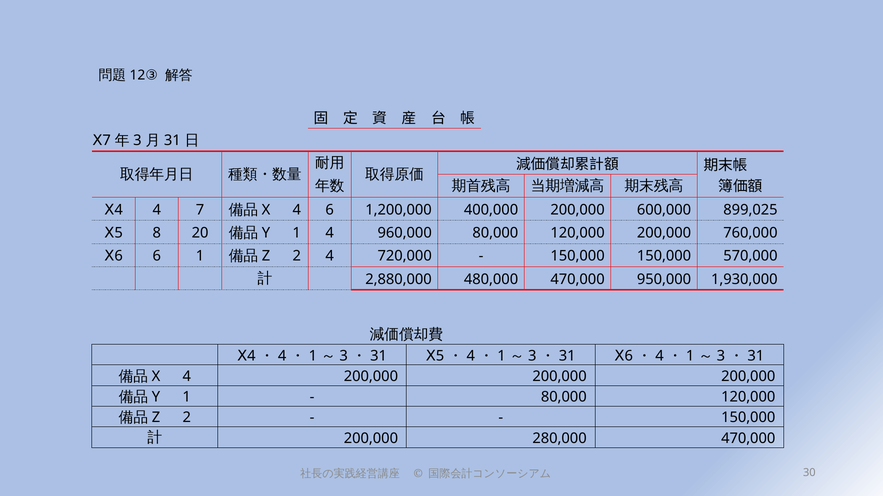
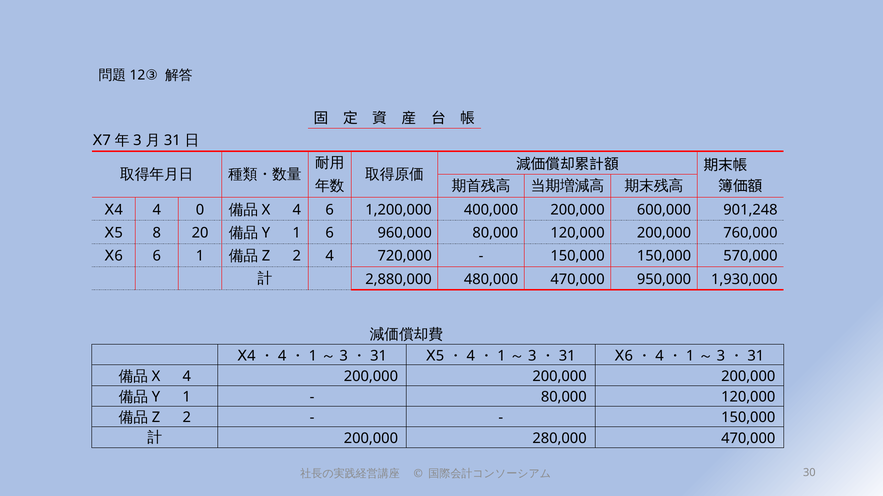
4 7: 7 -> 0 (200, 210)
899,025: 899,025 -> 901,248 (750, 210)
1 4: 4 -> 6 (330, 233)
